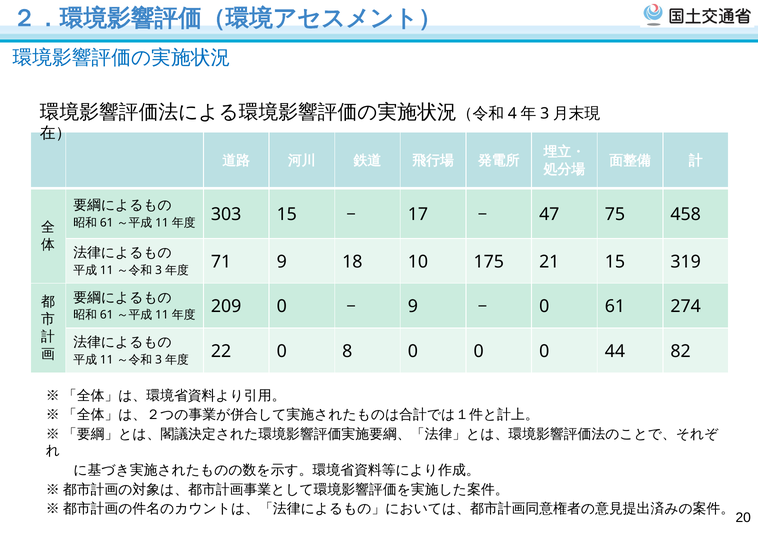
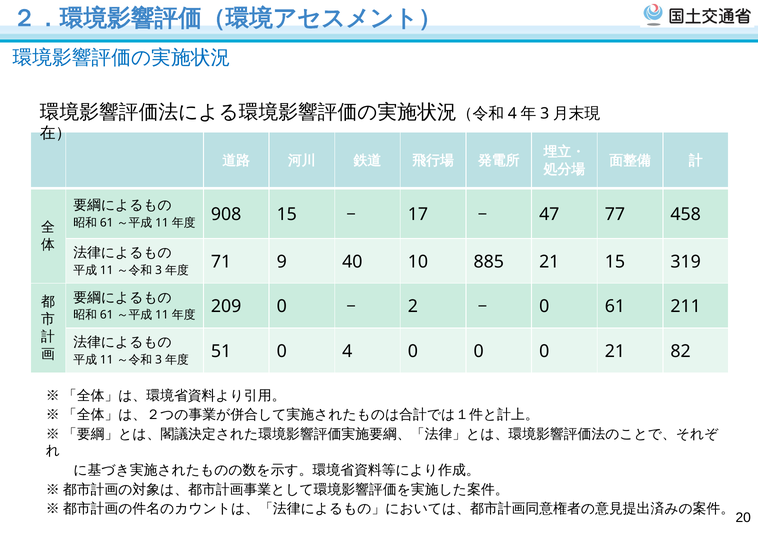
303: 303 -> 908 (226, 214)
75: 75 -> 77 (615, 214)
18: 18 -> 40 (352, 262)
175: 175 -> 885 (489, 262)
9: 9 -> 2 (413, 306)
274: 274 -> 211 (686, 306)
22: 22 -> 51 (221, 351)
8: 8 -> 4 (347, 351)
0 44: 44 -> 21 (615, 351)
